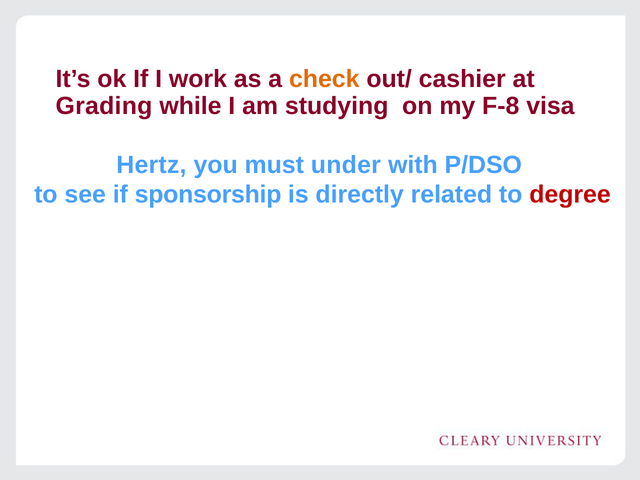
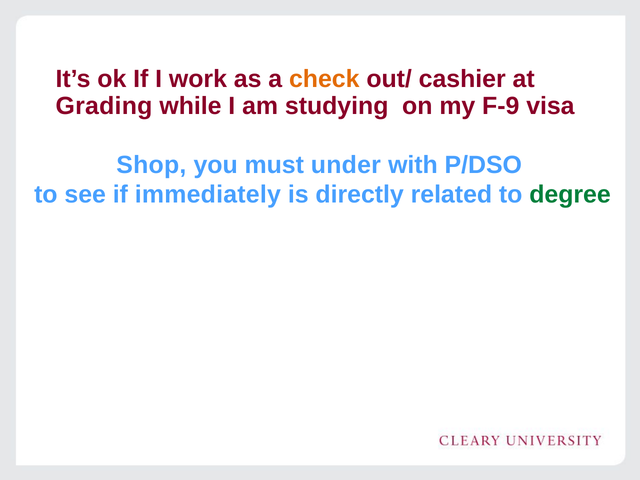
F-8: F-8 -> F-9 (501, 106)
Hertz: Hertz -> Shop (151, 165)
sponsorship: sponsorship -> immediately (208, 195)
degree colour: red -> green (570, 195)
